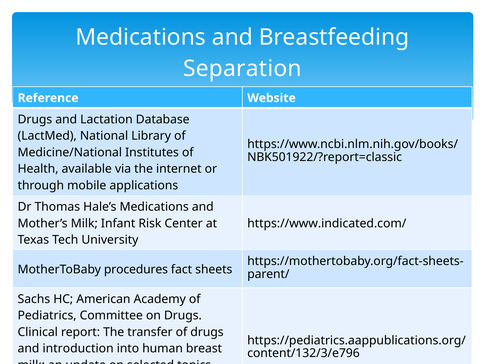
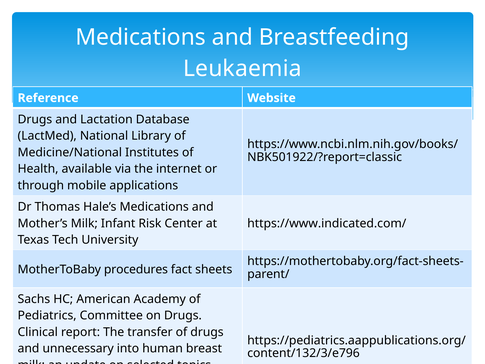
Separation: Separation -> Leukaemia (242, 68)
introduction: introduction -> unnecessary (78, 348)
